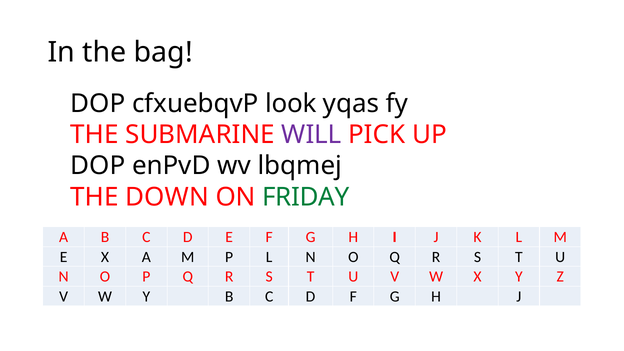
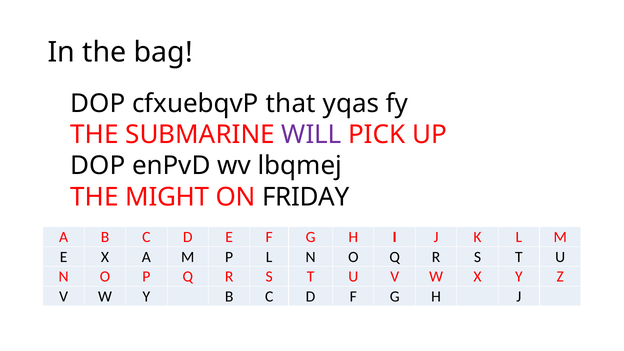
look: look -> that (291, 103)
DOWN: DOWN -> MIGHT (167, 197)
FRIDAY colour: green -> black (306, 197)
